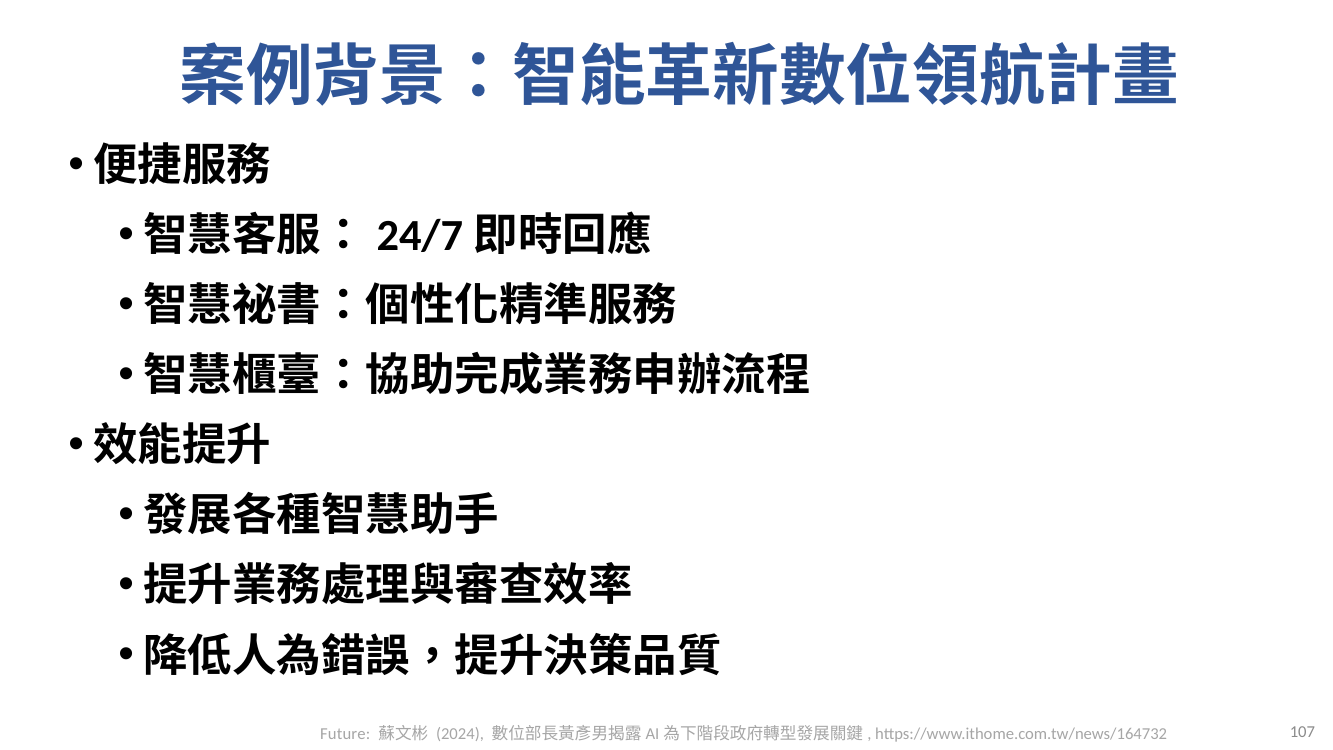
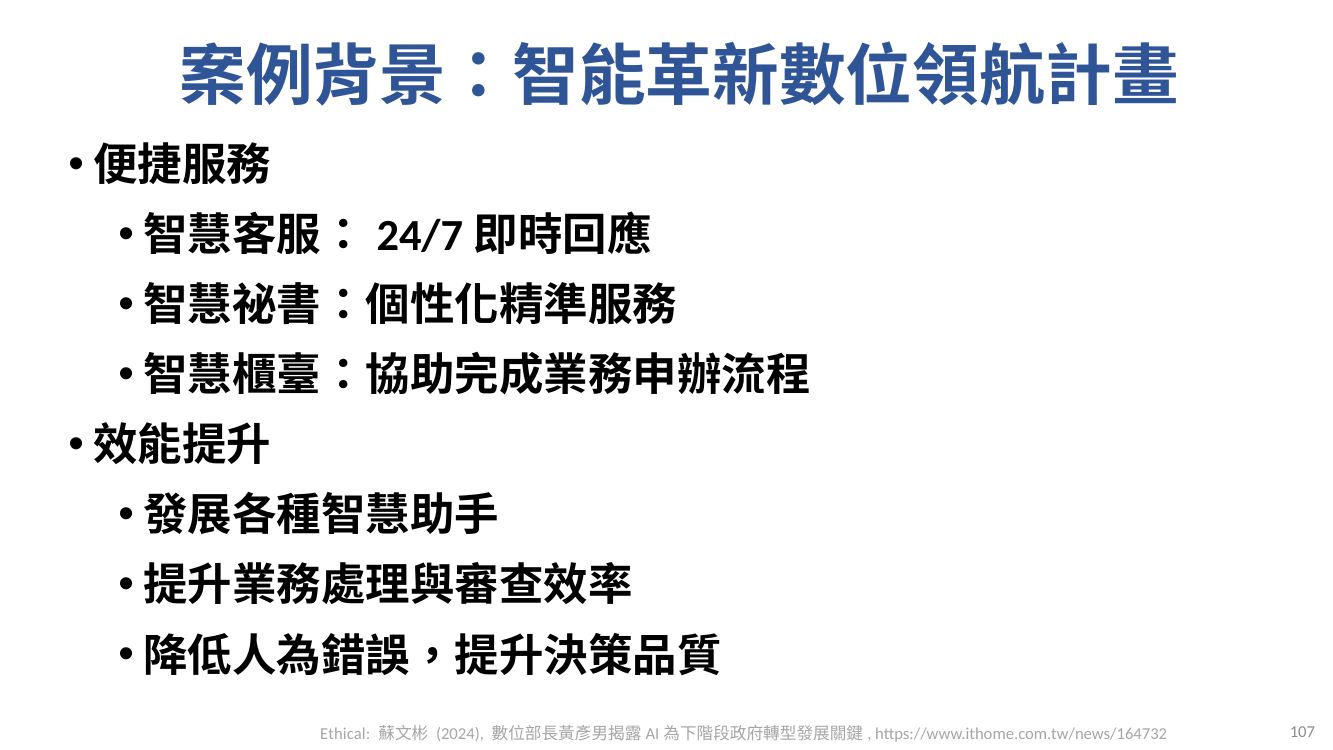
Future: Future -> Ethical (345, 733)
